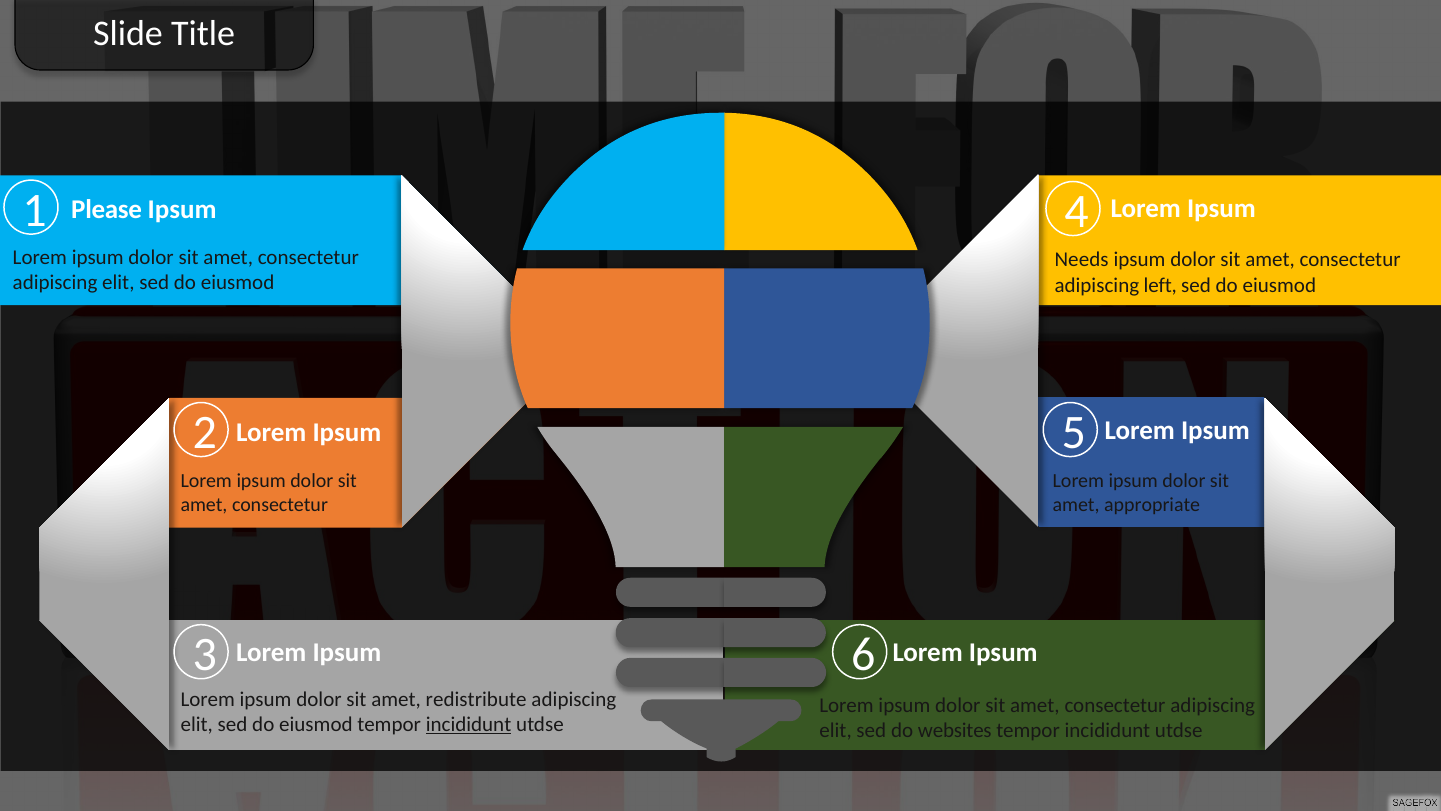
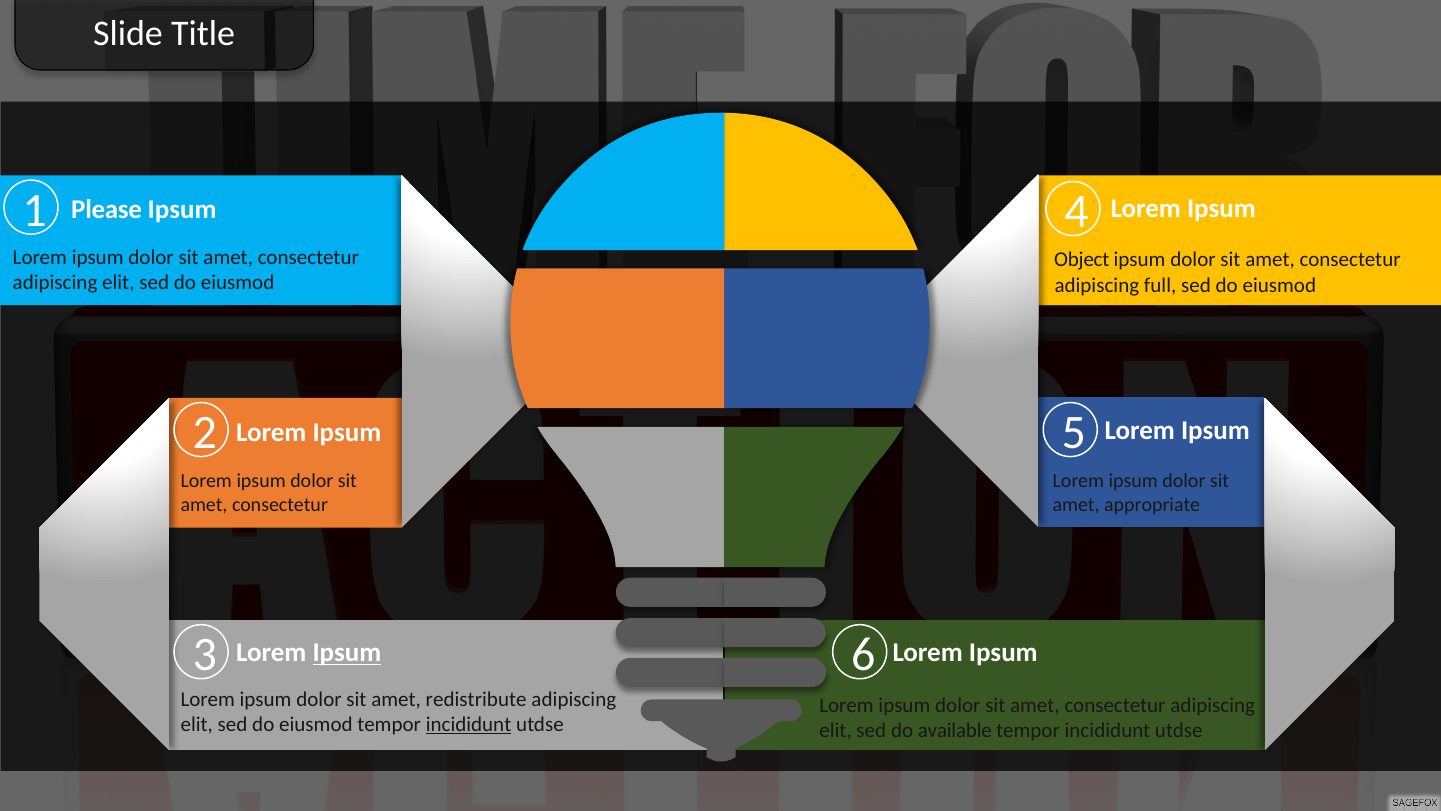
Needs: Needs -> Object (1082, 260)
left: left -> full (1160, 285)
Ipsum underline: none -> present (347, 653)
websites: websites -> available (955, 730)
